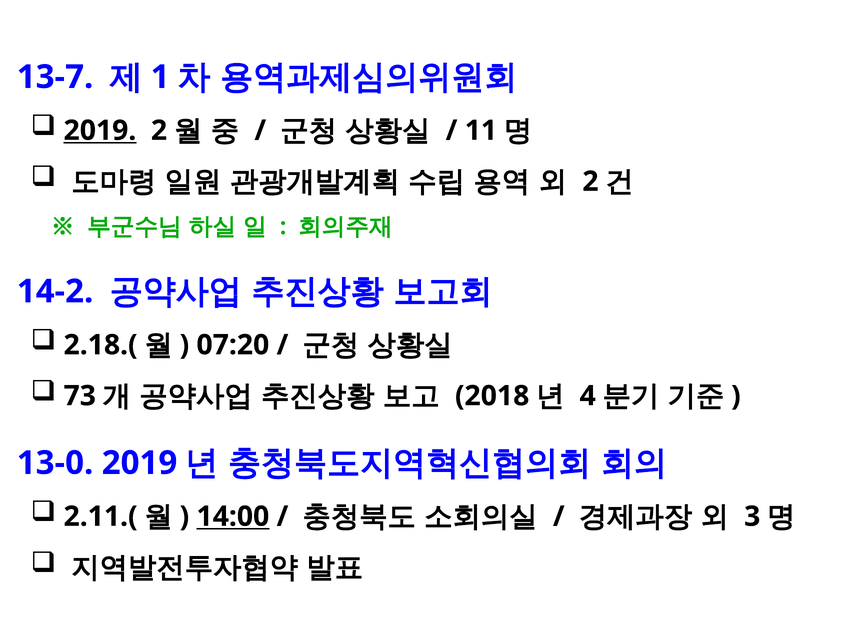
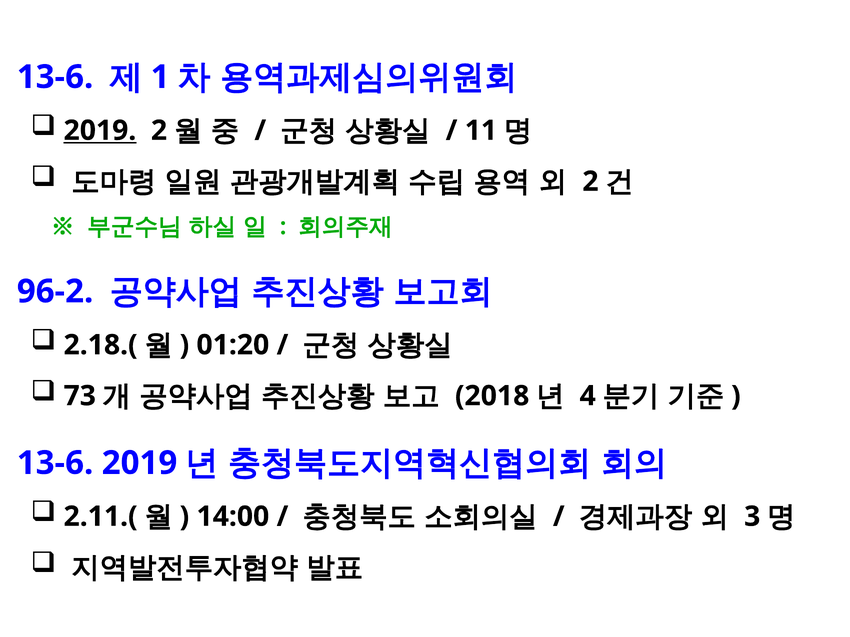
13-7: 13-7 -> 13-6 (55, 77)
14-2: 14-2 -> 96-2 (55, 292)
07:20: 07:20 -> 01:20 (233, 345)
13-0: 13-0 -> 13-6 (55, 463)
14:00 underline: present -> none (233, 517)
